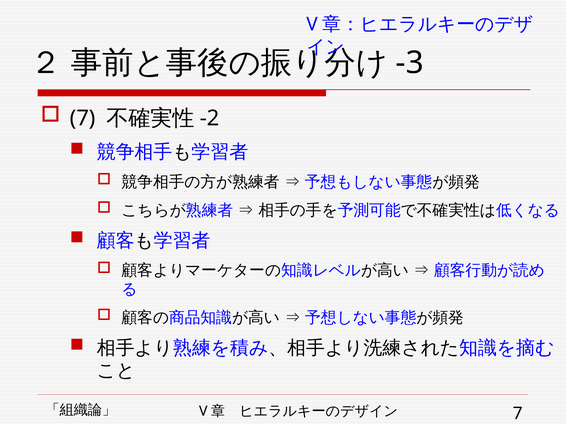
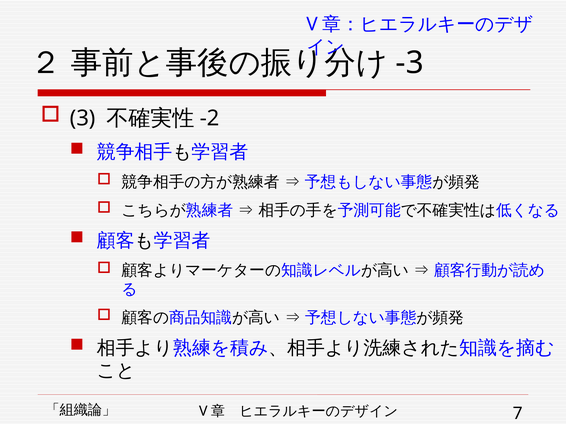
7: 7 -> 3 (83, 118)
